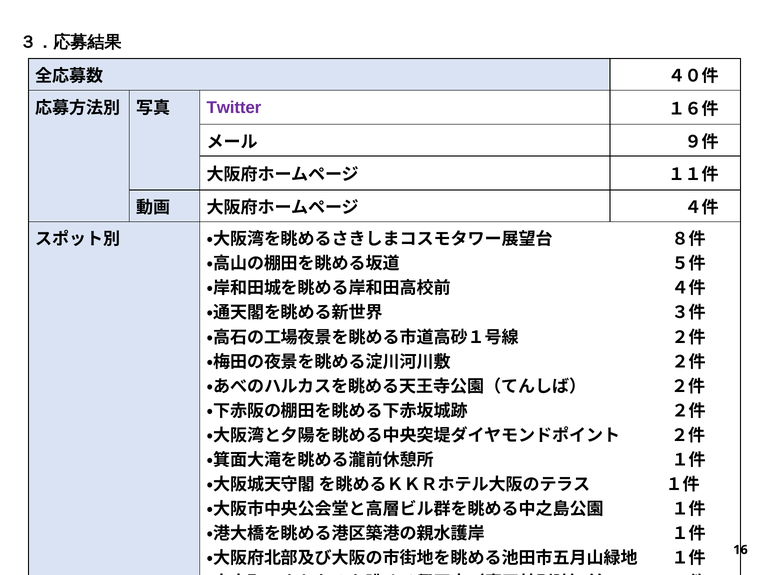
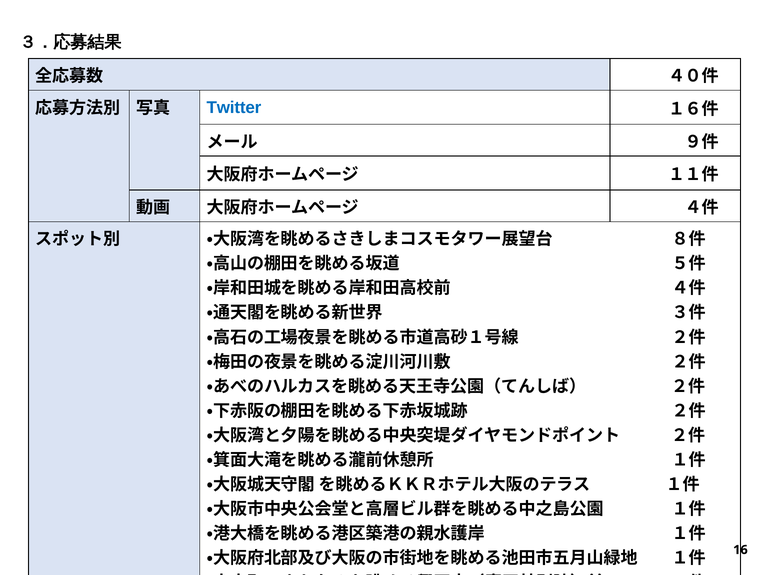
Twitter colour: purple -> blue (234, 108)
